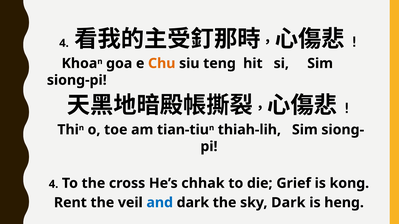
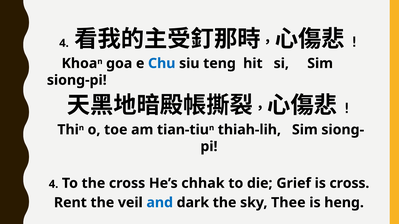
Chu colour: orange -> blue (162, 63)
is kong: kong -> cross (349, 184)
sky Dark: Dark -> Thee (288, 203)
